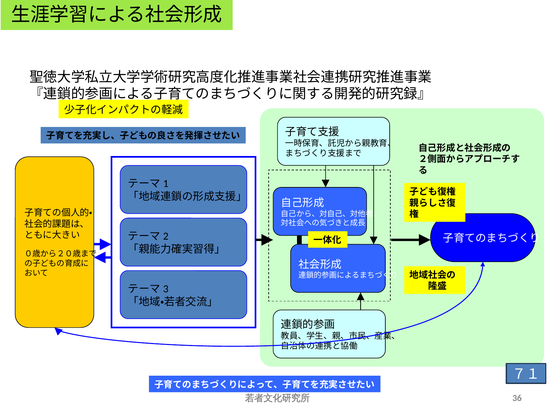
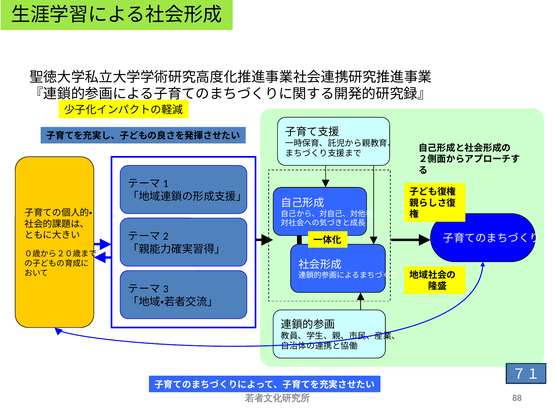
36: 36 -> 88 (517, 397)
